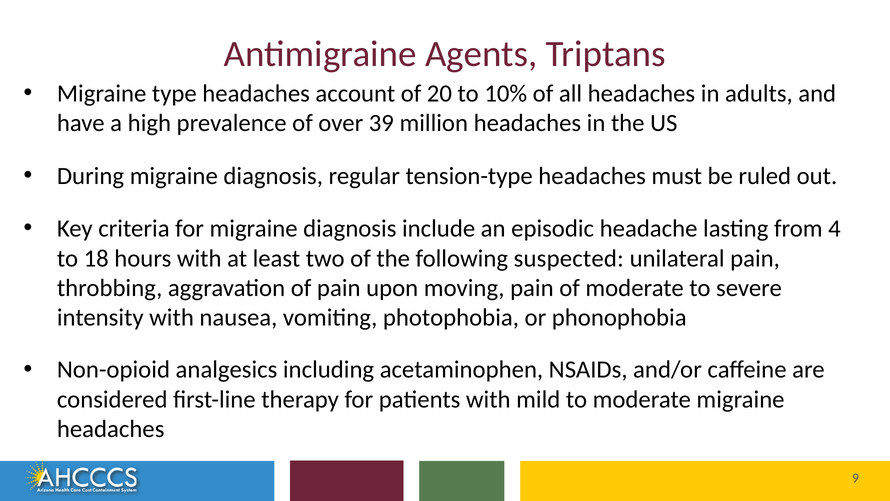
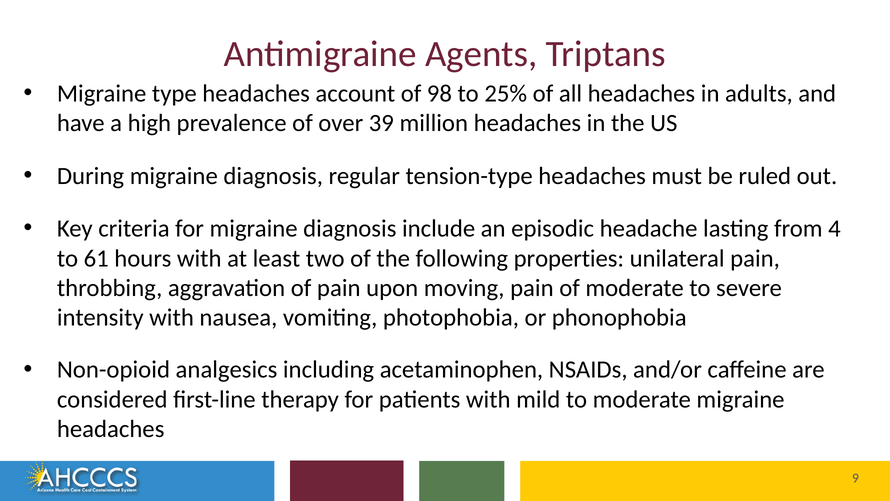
20: 20 -> 98 (439, 93)
10%: 10% -> 25% (506, 93)
18: 18 -> 61 (96, 258)
suspected: suspected -> properties (569, 258)
